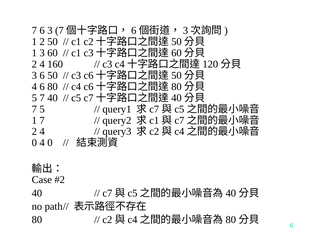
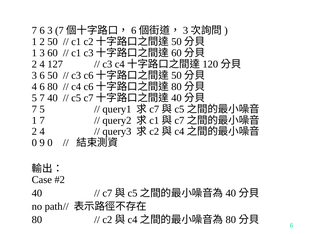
160: 160 -> 127 (55, 64)
0 4: 4 -> 9 (42, 143)
